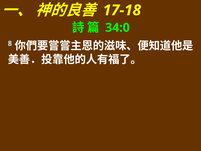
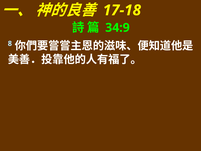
34:0: 34:0 -> 34:9 (117, 28)
